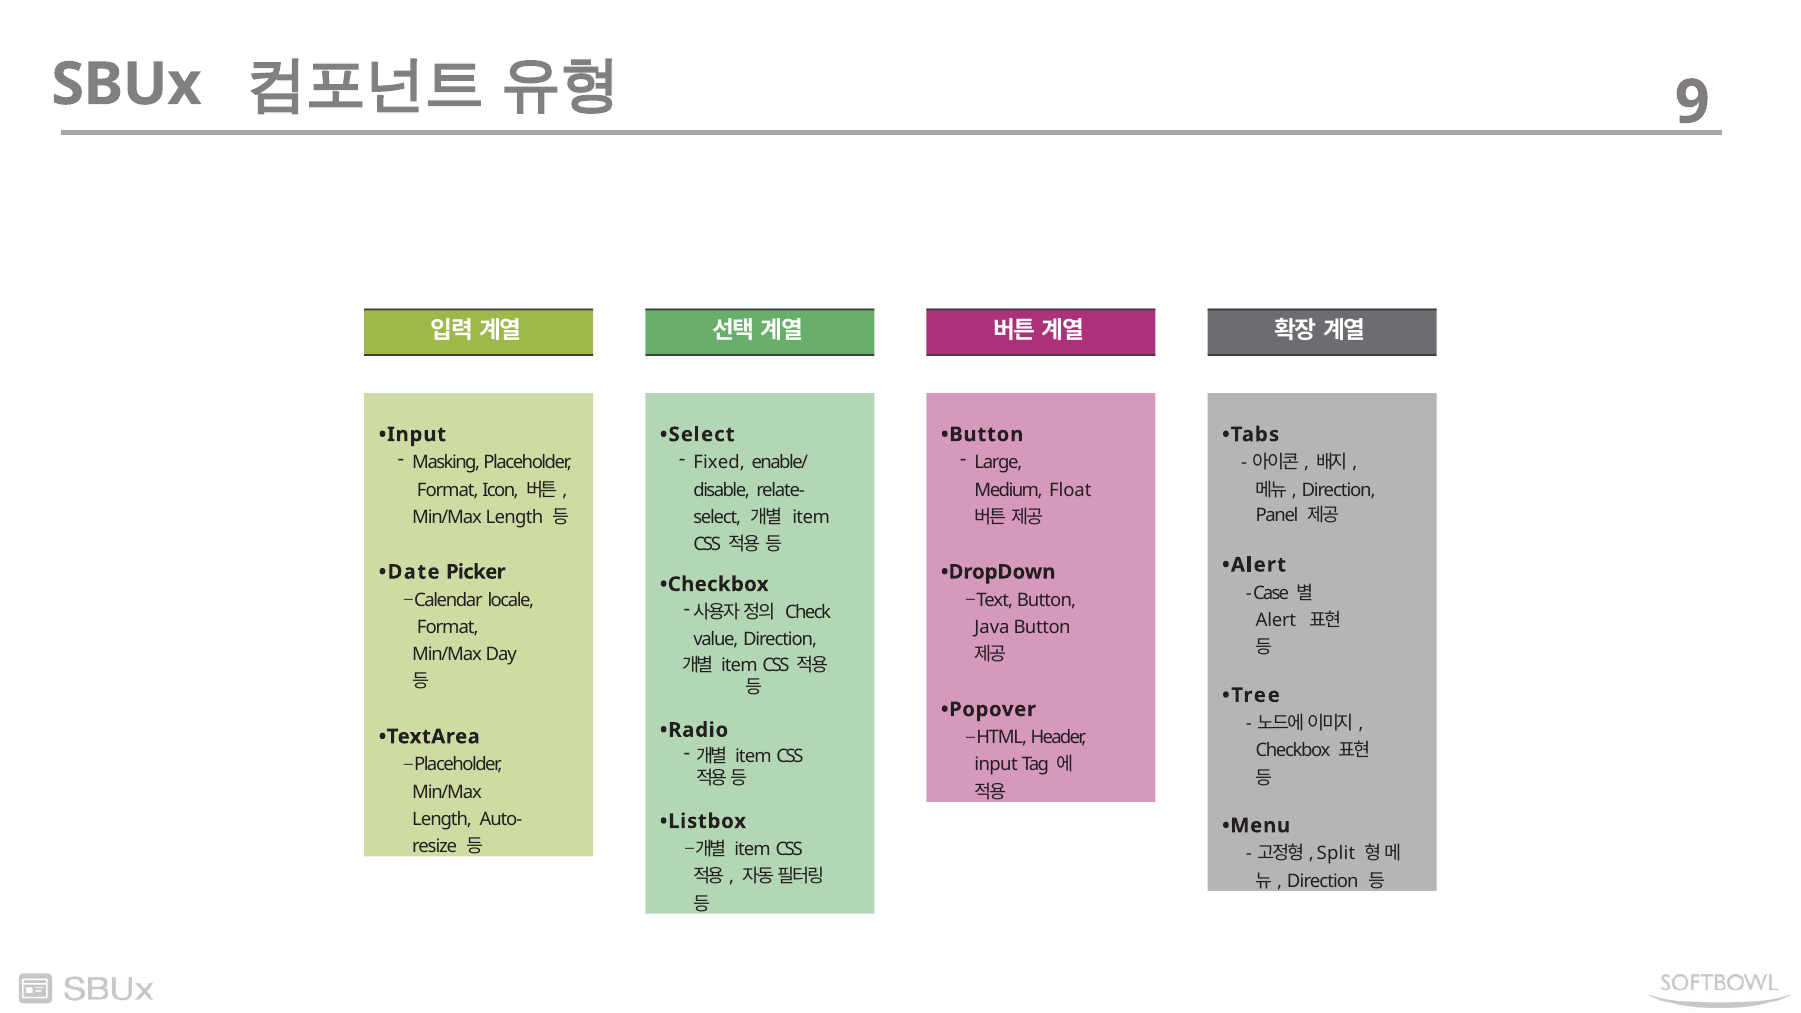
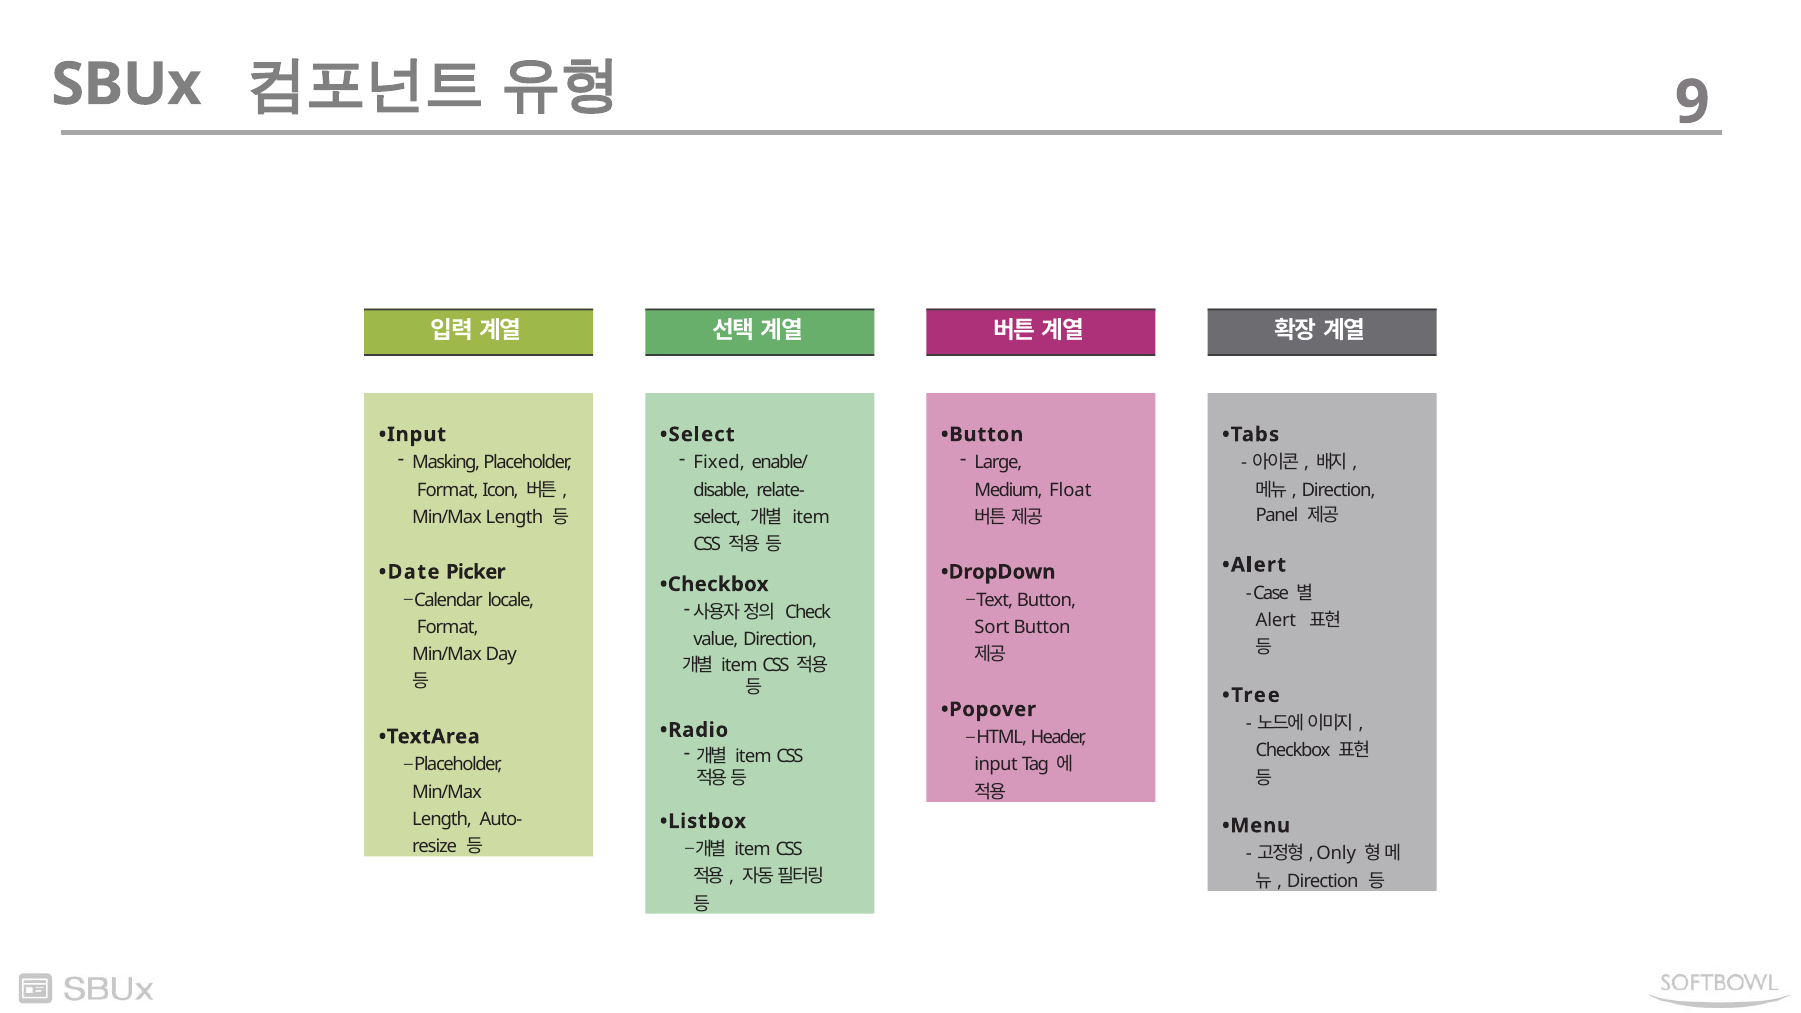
Java: Java -> Sort (992, 627)
Split: Split -> Only (1336, 854)
